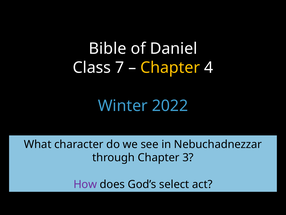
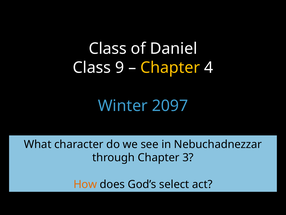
Bible: Bible -> Class (108, 48)
7: 7 -> 9 (120, 68)
2022: 2022 -> 2097 (170, 106)
How colour: purple -> orange (85, 184)
